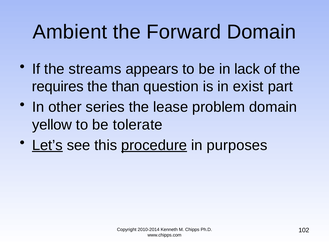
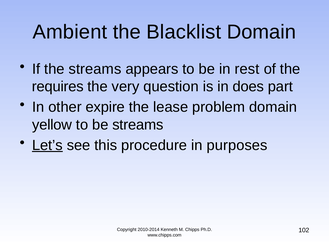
Forward: Forward -> Blacklist (184, 32)
lack: lack -> rest (247, 69)
than: than -> very (126, 87)
exist: exist -> does (248, 87)
series: series -> expire (105, 107)
be tolerate: tolerate -> streams (138, 125)
procedure underline: present -> none (154, 145)
